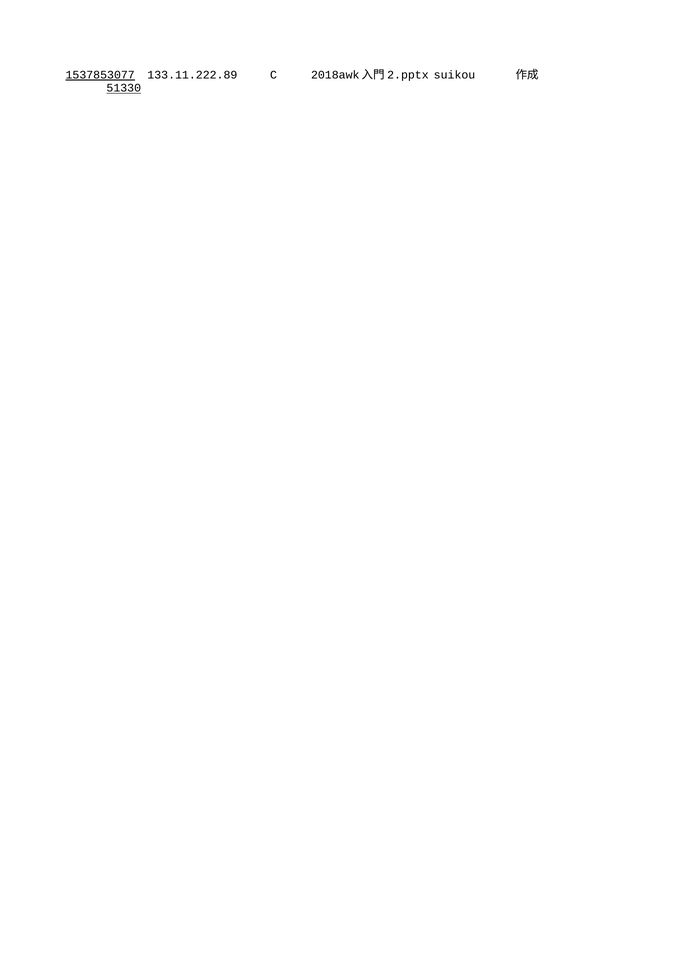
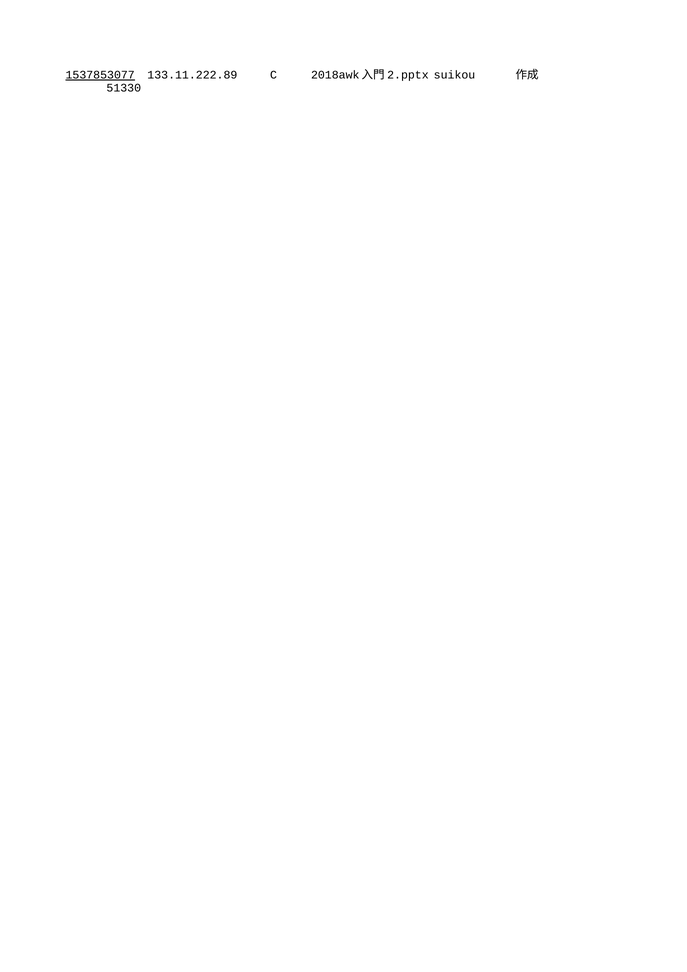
51330 underline: present -> none (124, 88)
